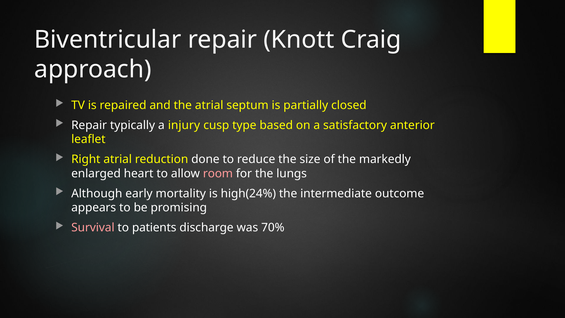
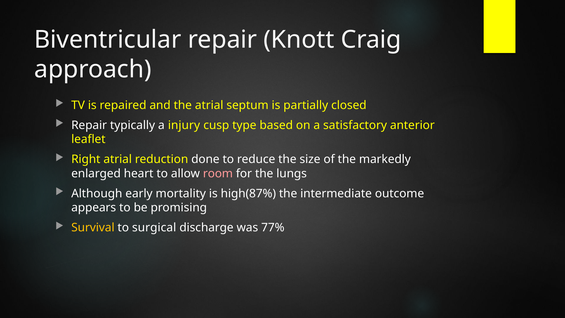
high(24%: high(24% -> high(87% (248, 193)
Survival colour: pink -> yellow (93, 228)
patients: patients -> surgical (154, 228)
70%: 70% -> 77% (273, 228)
